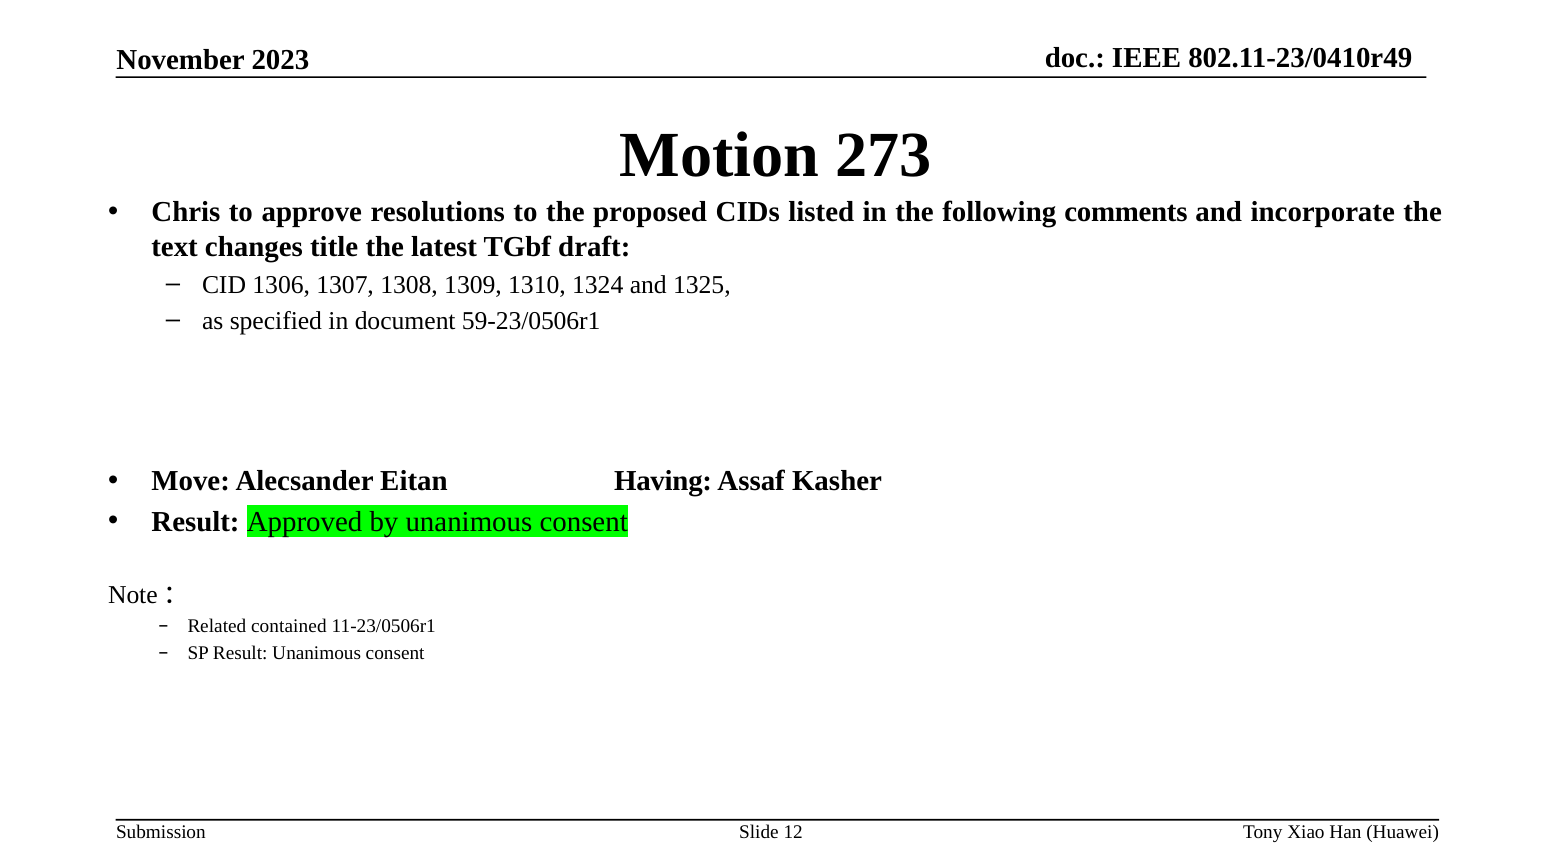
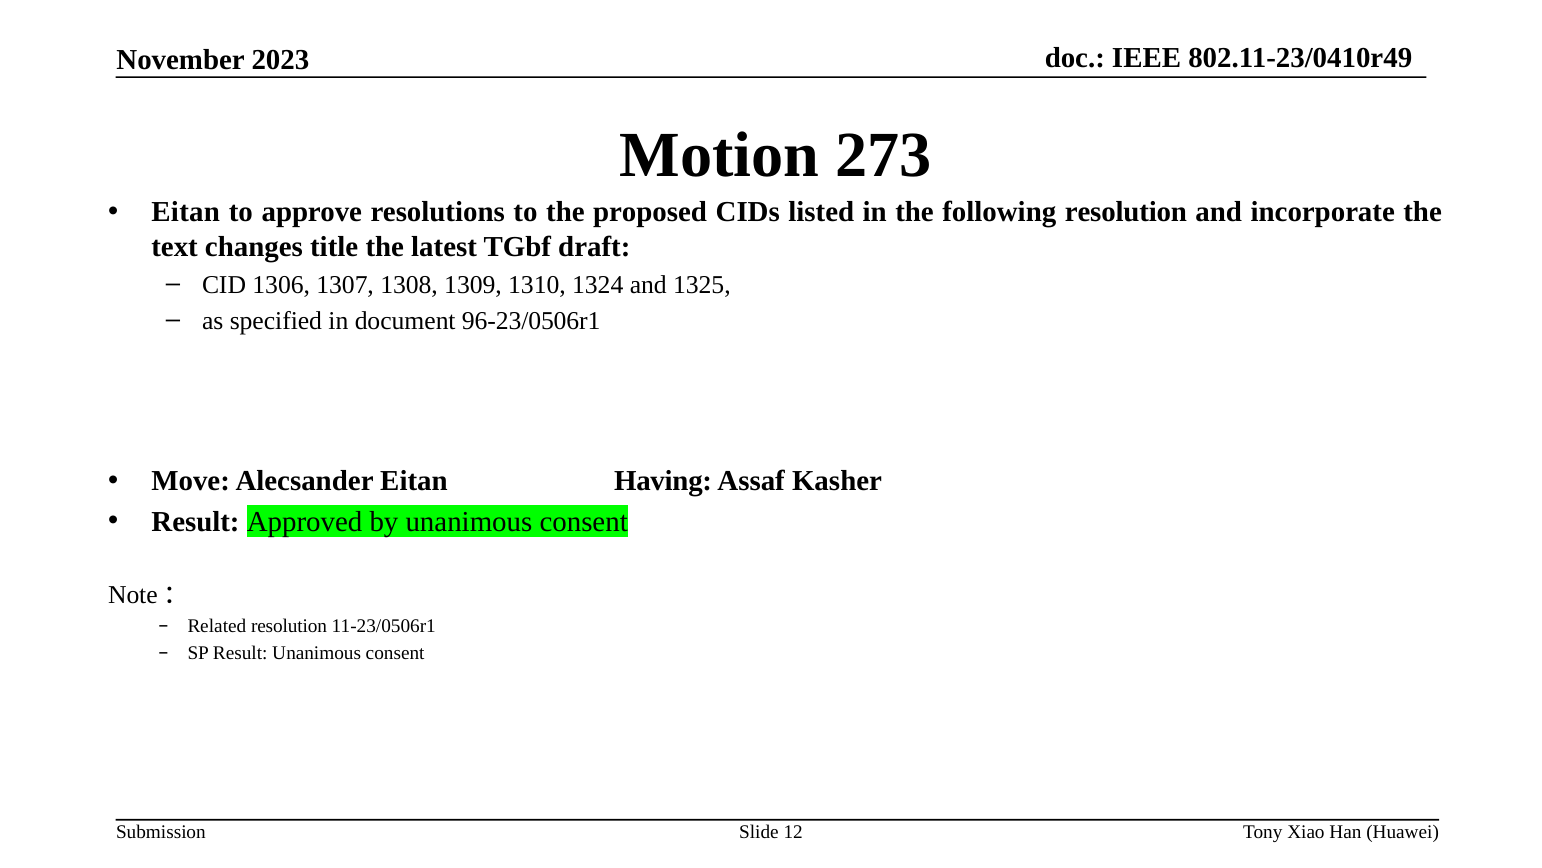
Chris: Chris -> Eitan (186, 212)
following comments: comments -> resolution (1126, 212)
59-23/0506r1: 59-23/0506r1 -> 96-23/0506r1 (531, 320)
Related contained: contained -> resolution (289, 625)
